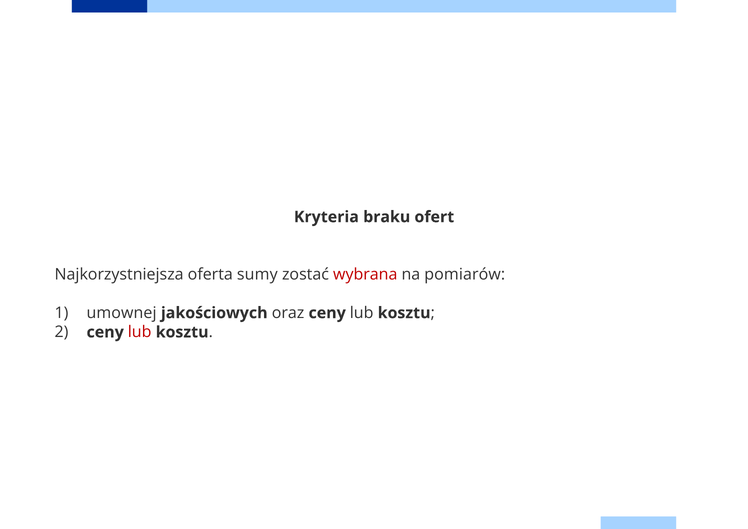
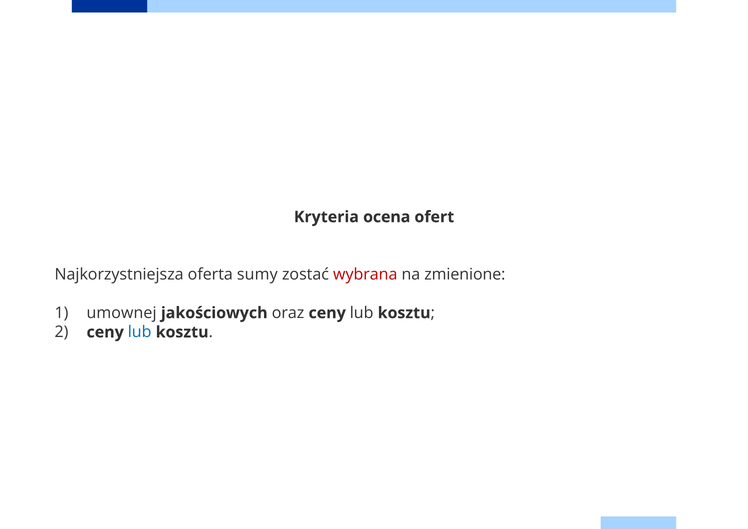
braku: braku -> ocena (387, 217)
pomiarów: pomiarów -> zmienione (465, 274)
lub colour: red -> blue (140, 332)
